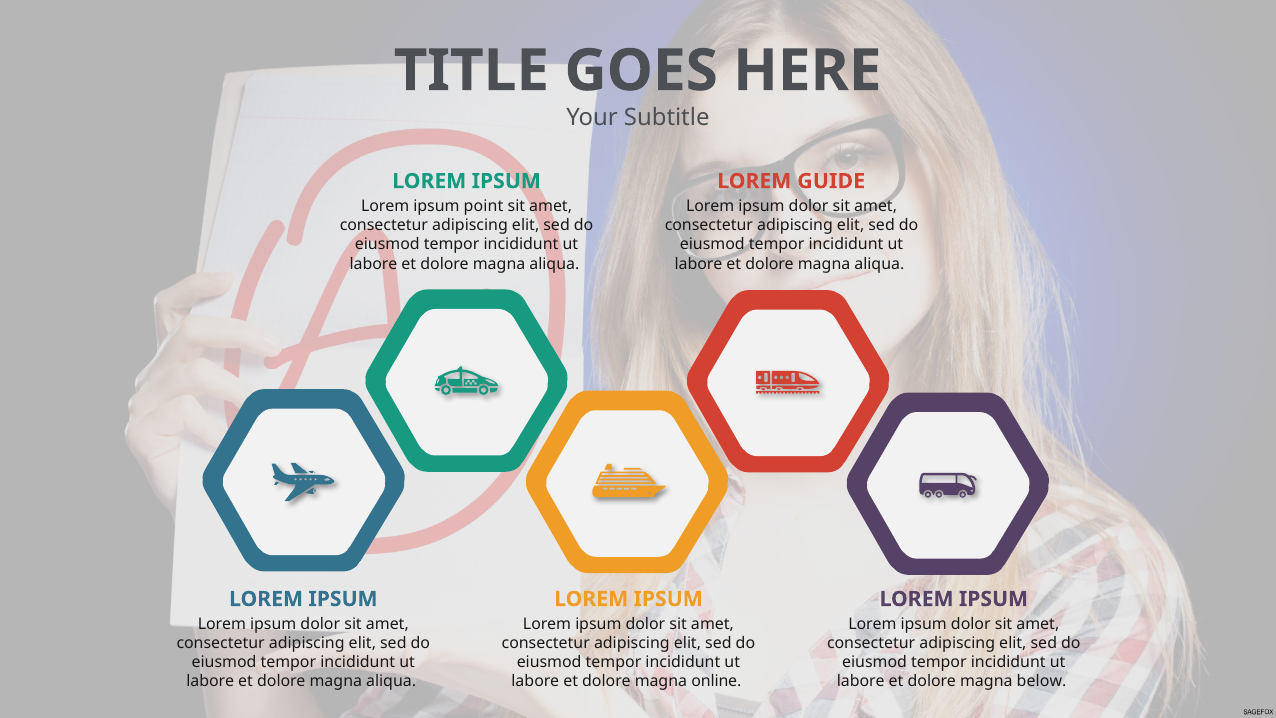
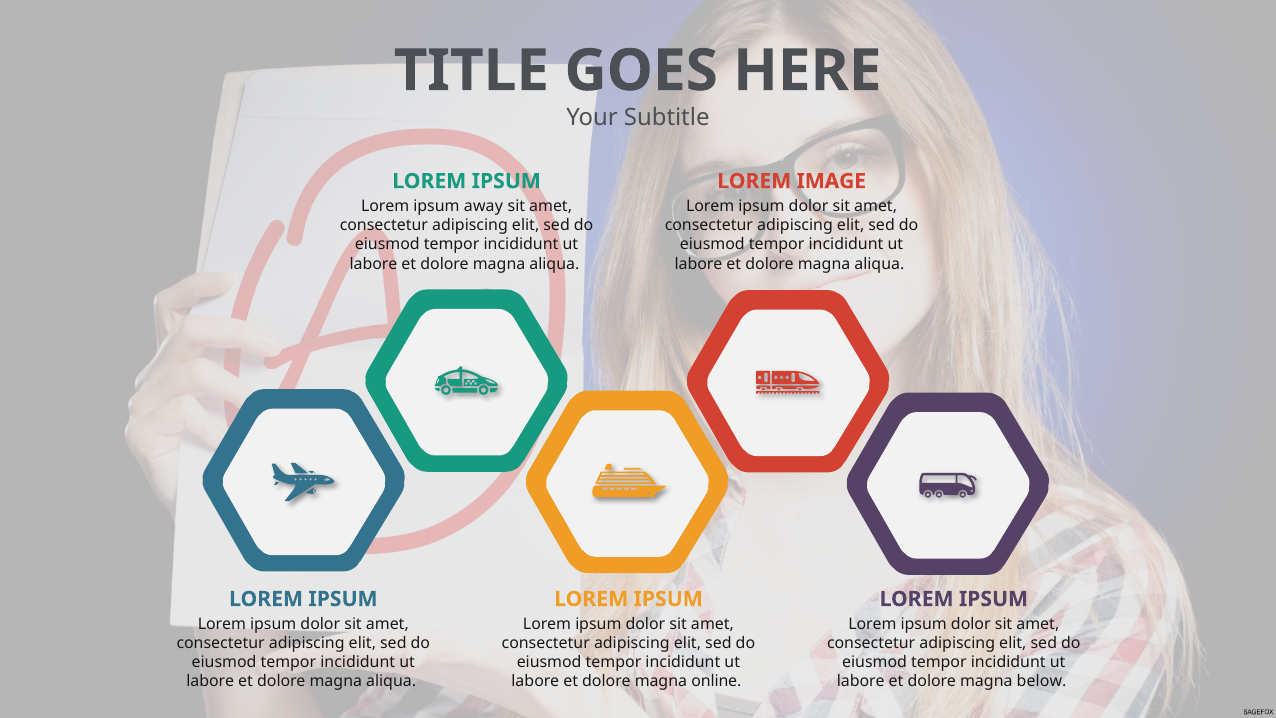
GUIDE: GUIDE -> IMAGE (831, 181)
point: point -> away (483, 206)
